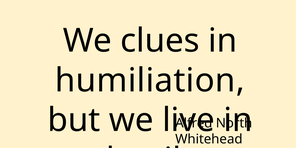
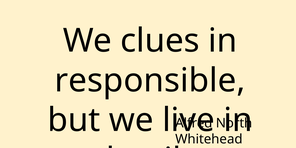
humiliation: humiliation -> responsible (150, 80)
